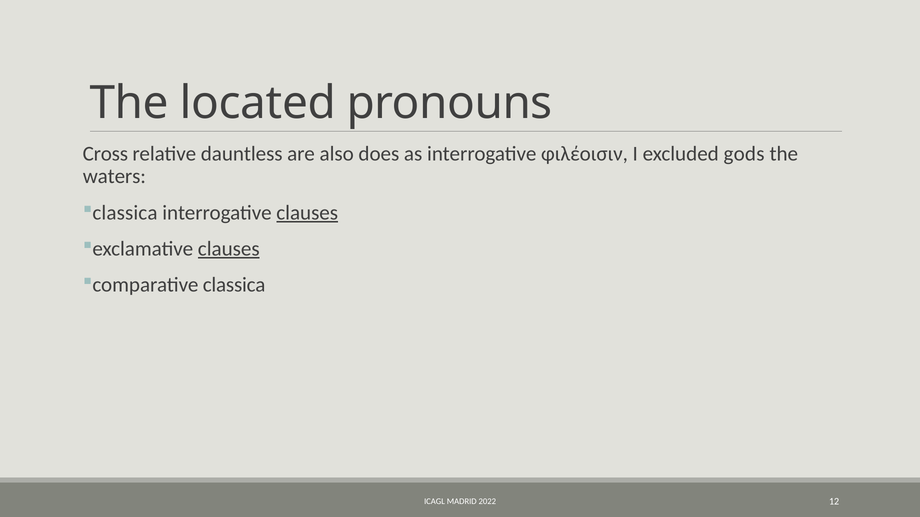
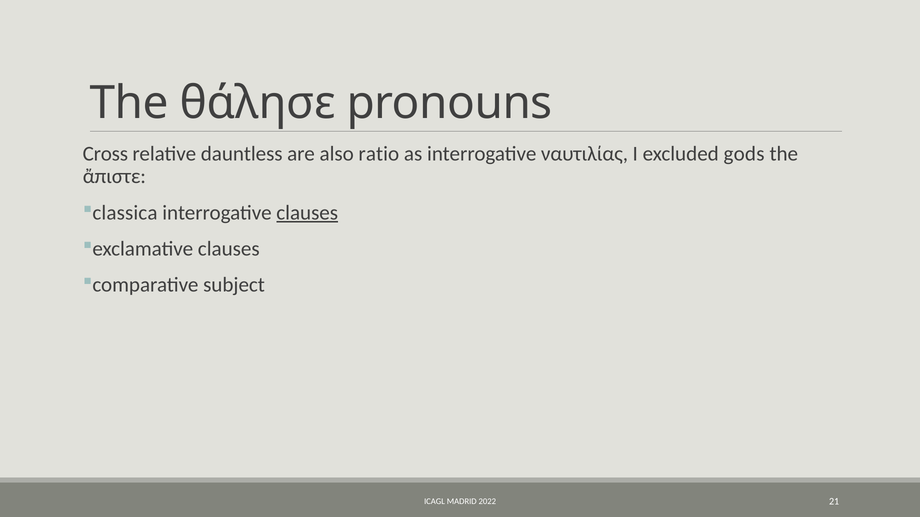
located: located -> θάλησε (258, 103)
does: does -> ratio (379, 154)
φιλέοισιν: φιλέοισιν -> ναυτιλίας (585, 154)
waters: waters -> ἄπιστε (114, 177)
clauses underline: present -> none (229, 249)
comparative classica: classica -> subject (234, 285)
12: 12 -> 21 (834, 502)
